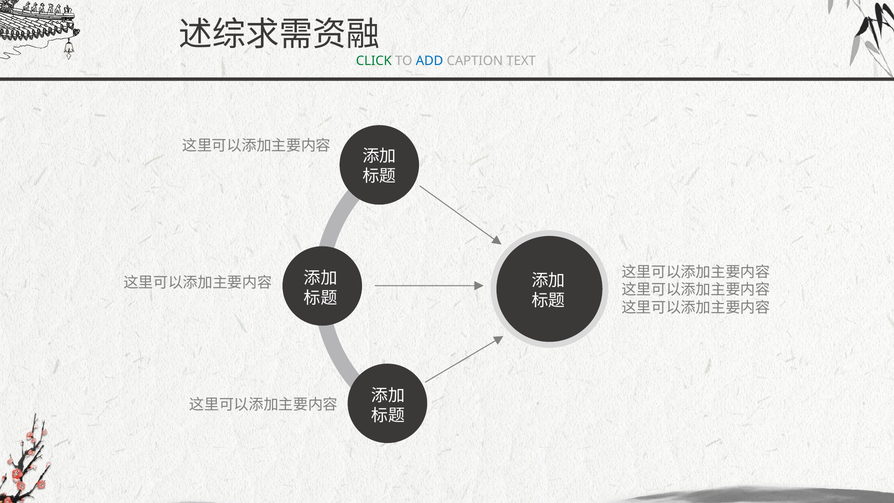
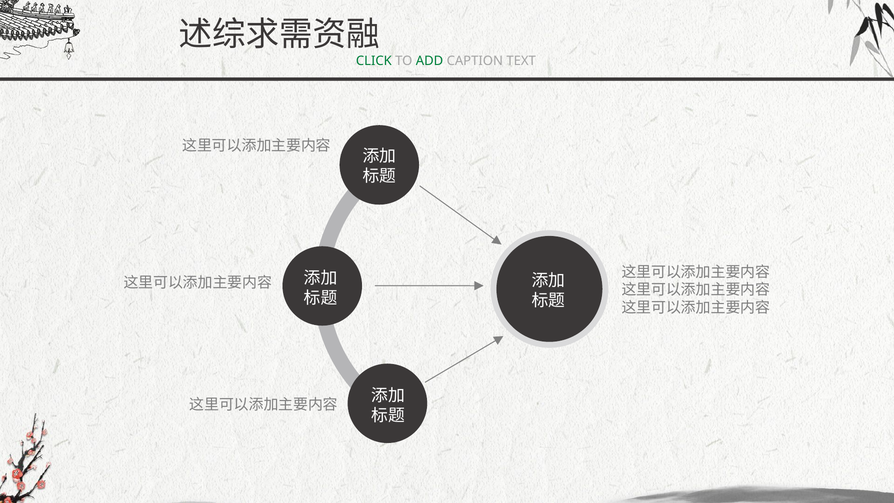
ADD colour: blue -> green (430, 61)
